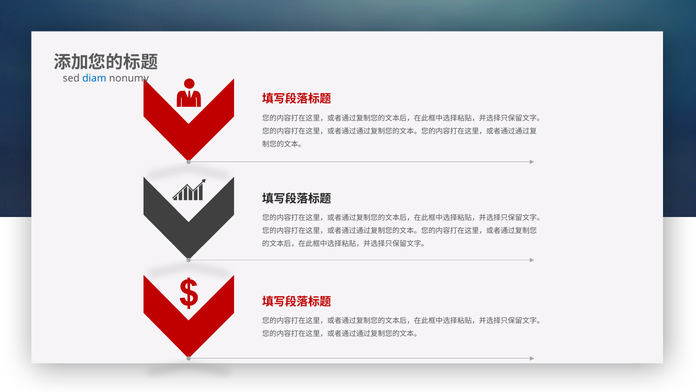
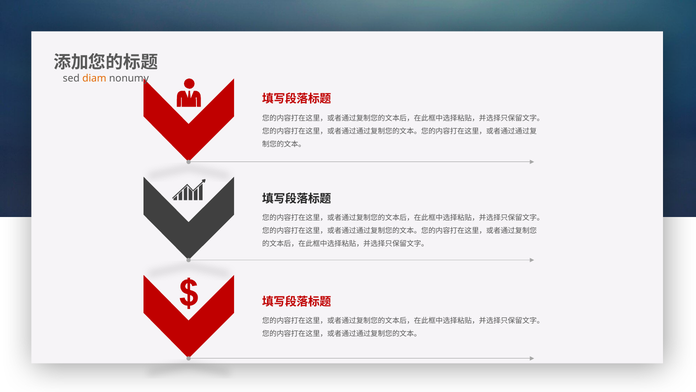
diam colour: blue -> orange (94, 79)
